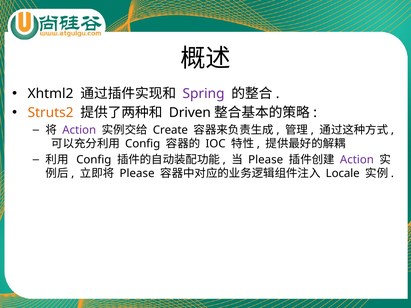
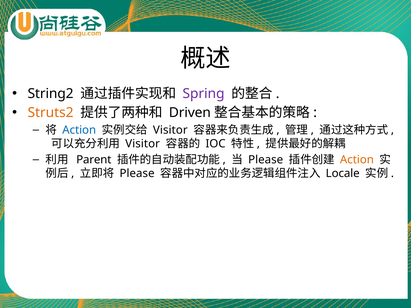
Xhtml2: Xhtml2 -> String2 (51, 94)
Action colour: purple -> blue (79, 130)
Create: Create -> Visitor (170, 130)
Config: Config -> Visitor (143, 144)
Config: Config -> Parent (94, 160)
Action colour: purple -> orange (357, 160)
